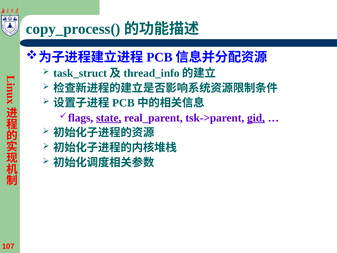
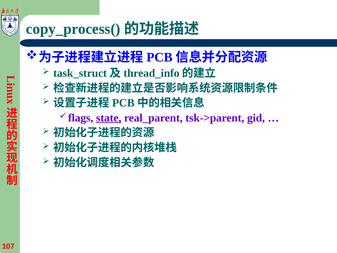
gid underline: present -> none (256, 118)
